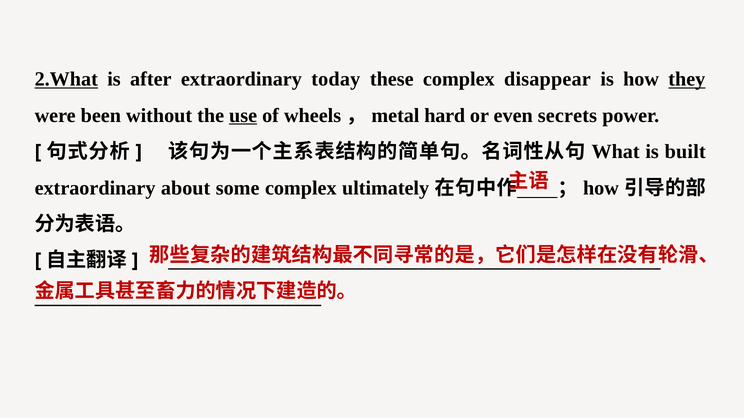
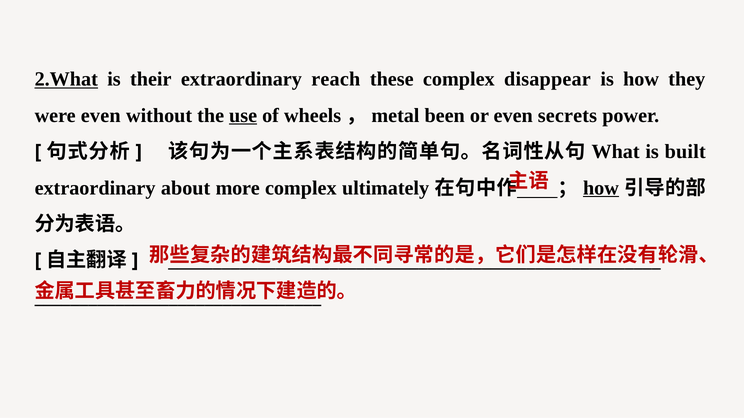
after: after -> their (151, 79)
today: today -> reach (336, 79)
they underline: present -> none (687, 79)
were been: been -> even (101, 116)
hard: hard -> been (445, 116)
some: some -> more (238, 188)
how underline: none -> present (601, 188)
